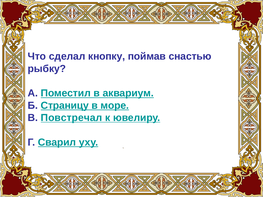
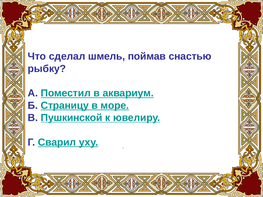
кнопку: кнопку -> шмель (107, 56)
Повстречал: Повстречал -> Пушкинской (72, 118)
